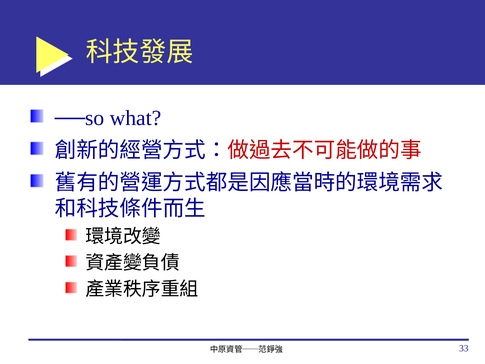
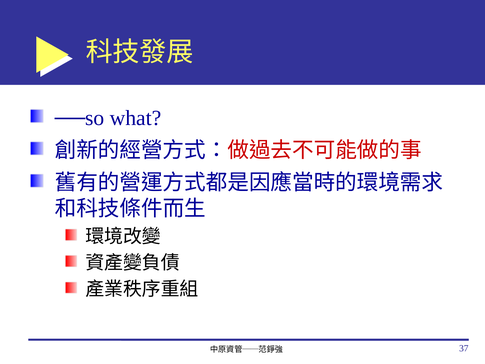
33: 33 -> 37 (464, 348)
